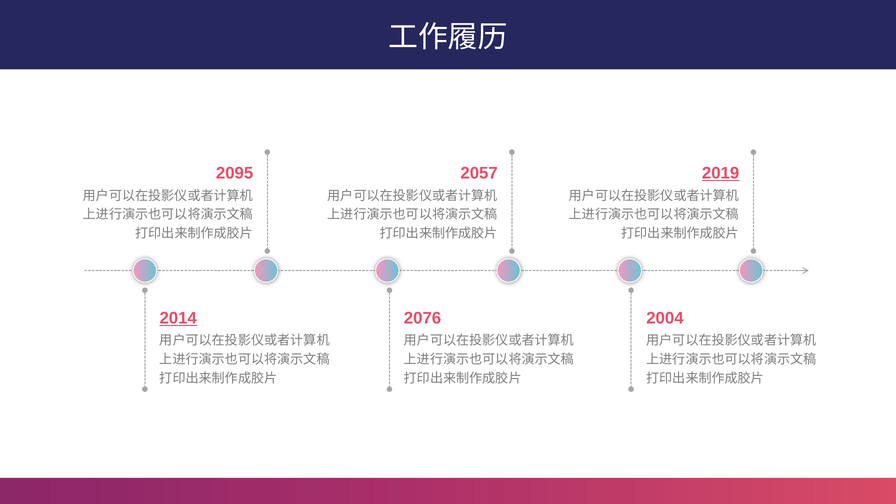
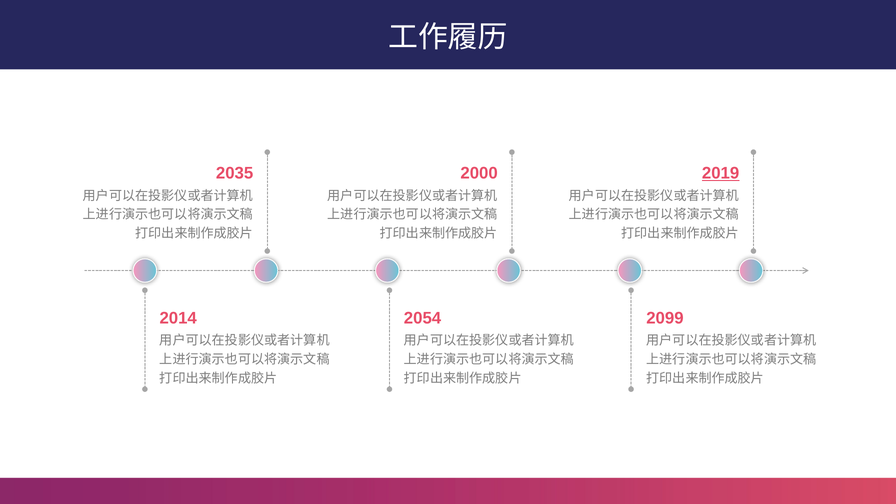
2095: 2095 -> 2035 (235, 173)
2057: 2057 -> 2000 (479, 173)
2014 underline: present -> none (178, 318)
2076: 2076 -> 2054 (423, 318)
2004: 2004 -> 2099 (665, 318)
